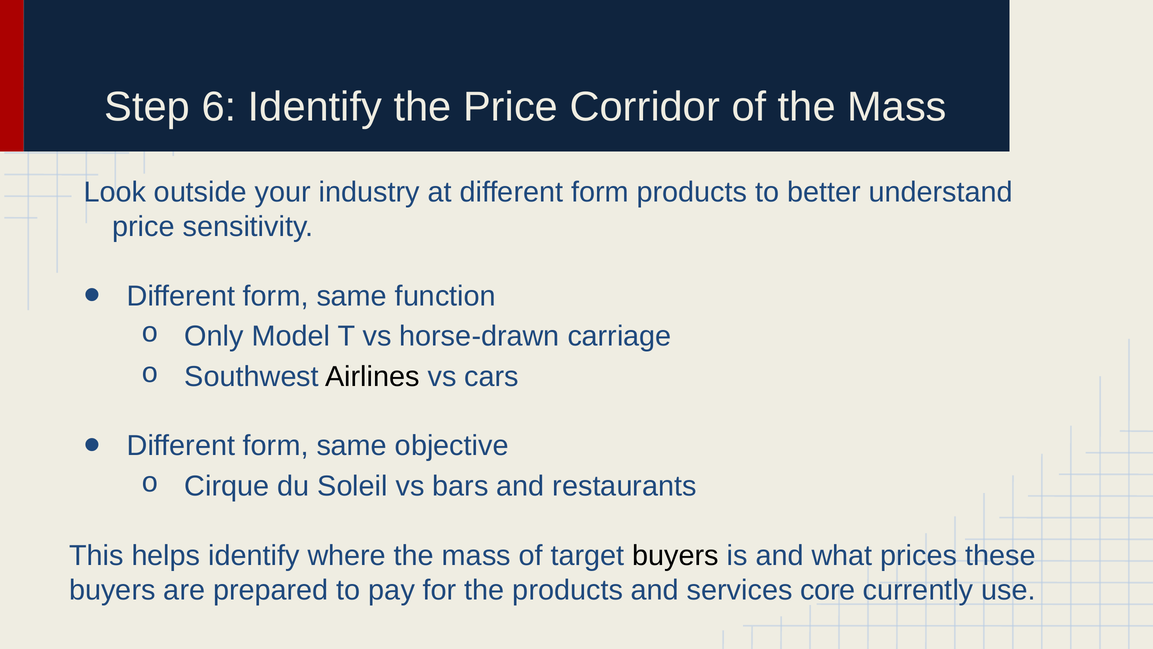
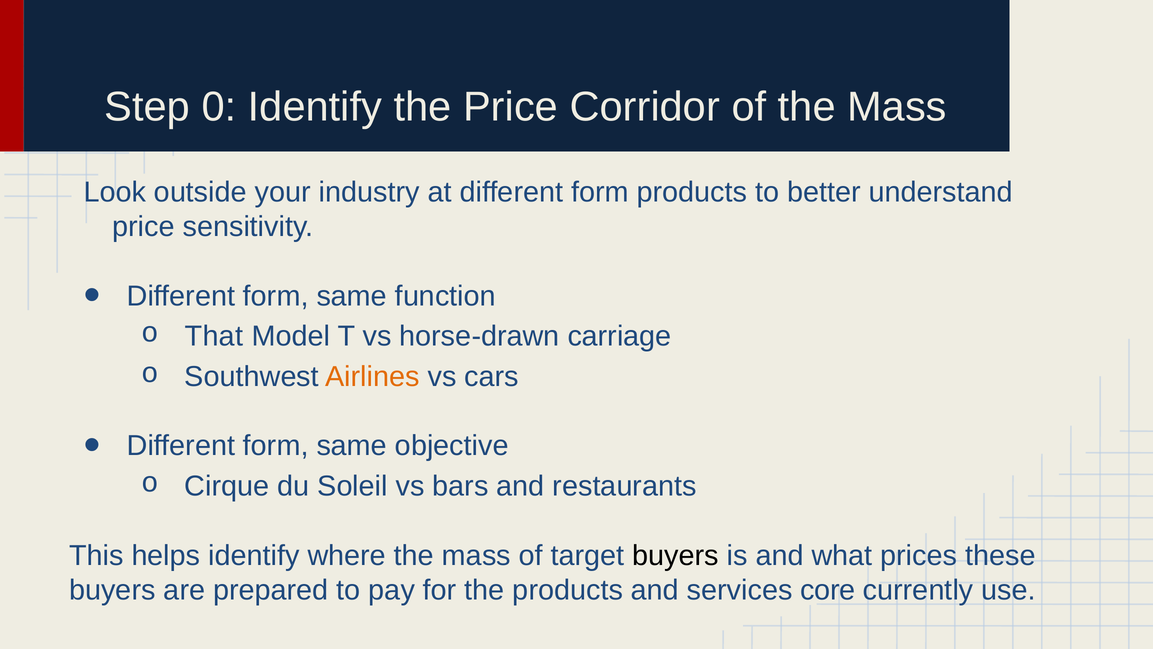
6: 6 -> 0 (219, 107)
Only: Only -> That (214, 336)
Airlines colour: black -> orange (372, 377)
